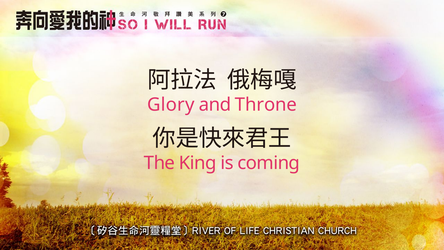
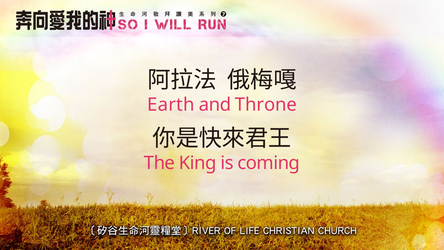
Glory: Glory -> Earth (171, 105)
